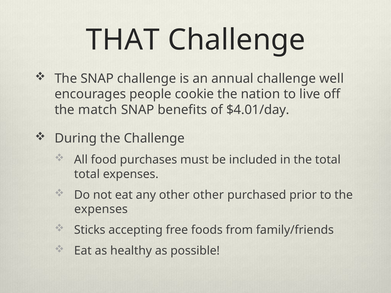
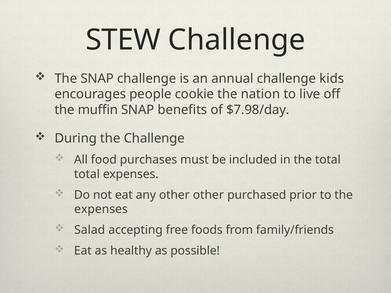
THAT: THAT -> STEW (123, 40)
well: well -> kids (332, 79)
match: match -> muffin (98, 110)
$4.01/day: $4.01/day -> $7.98/day (258, 110)
Sticks: Sticks -> Salad (90, 230)
